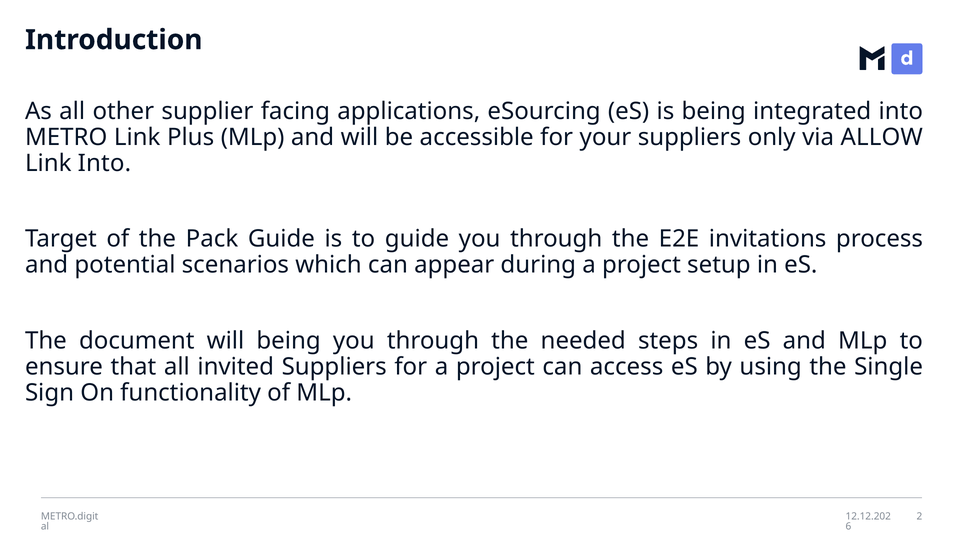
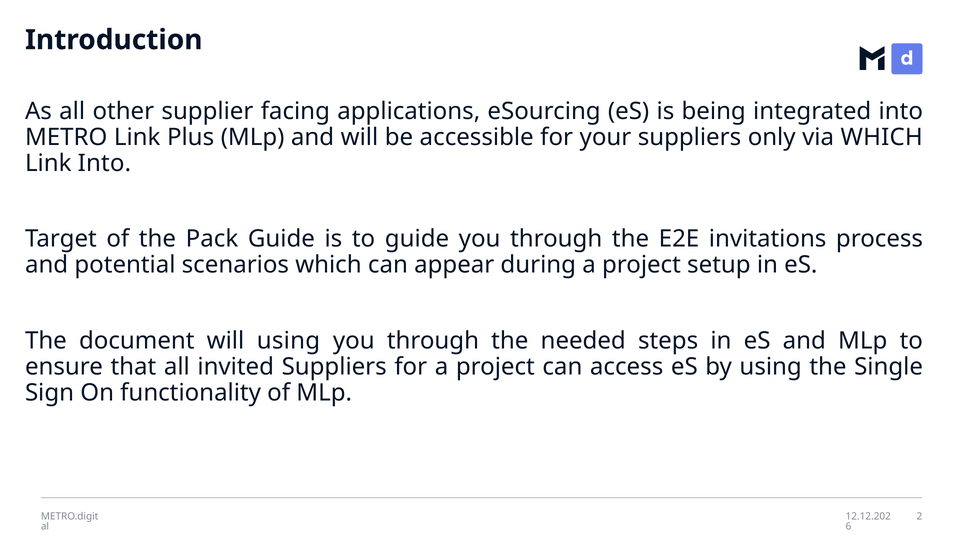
via ALLOW: ALLOW -> WHICH (882, 137)
will being: being -> using (288, 341)
